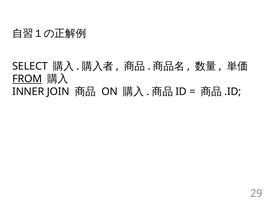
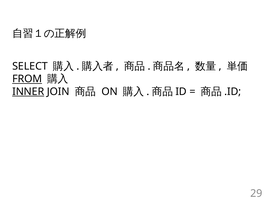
INNER underline: none -> present (28, 92)
